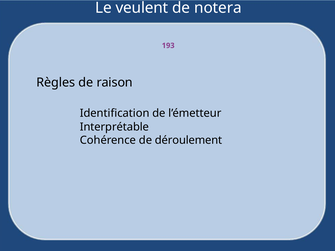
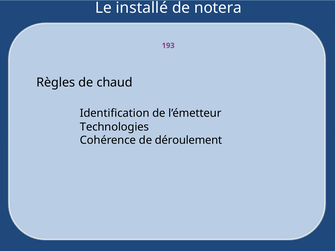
veulent: veulent -> installé (142, 8)
raison: raison -> chaud (115, 83)
Interprétable: Interprétable -> Technologies (114, 127)
